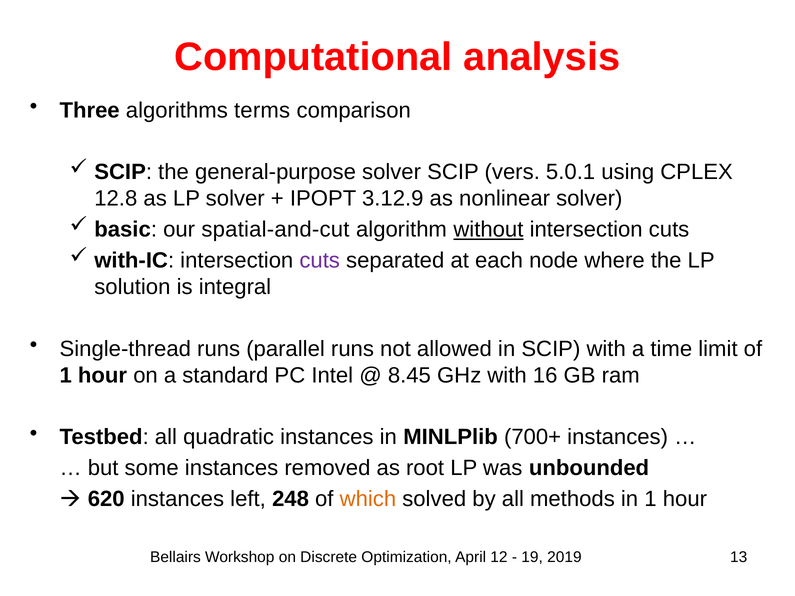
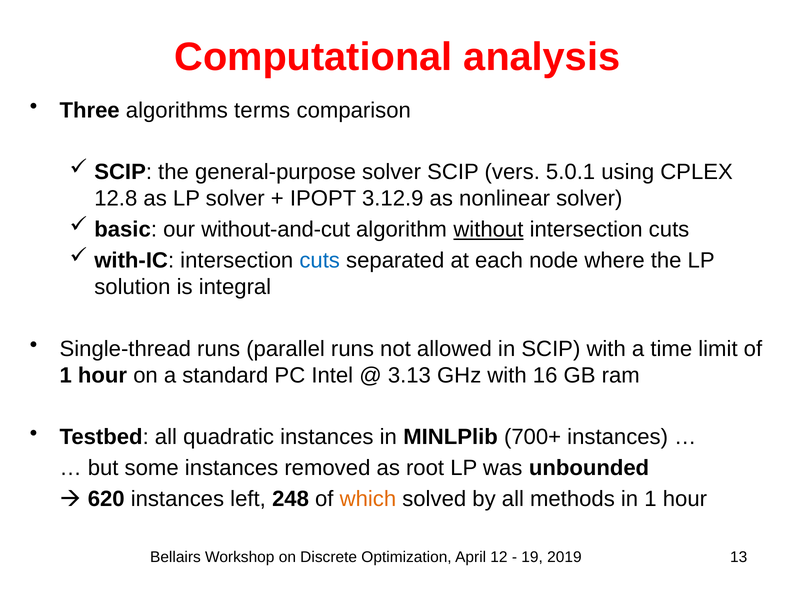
spatial-and-cut: spatial-and-cut -> without-and-cut (276, 230)
cuts colour: purple -> blue (320, 261)
8.45: 8.45 -> 3.13 (409, 375)
